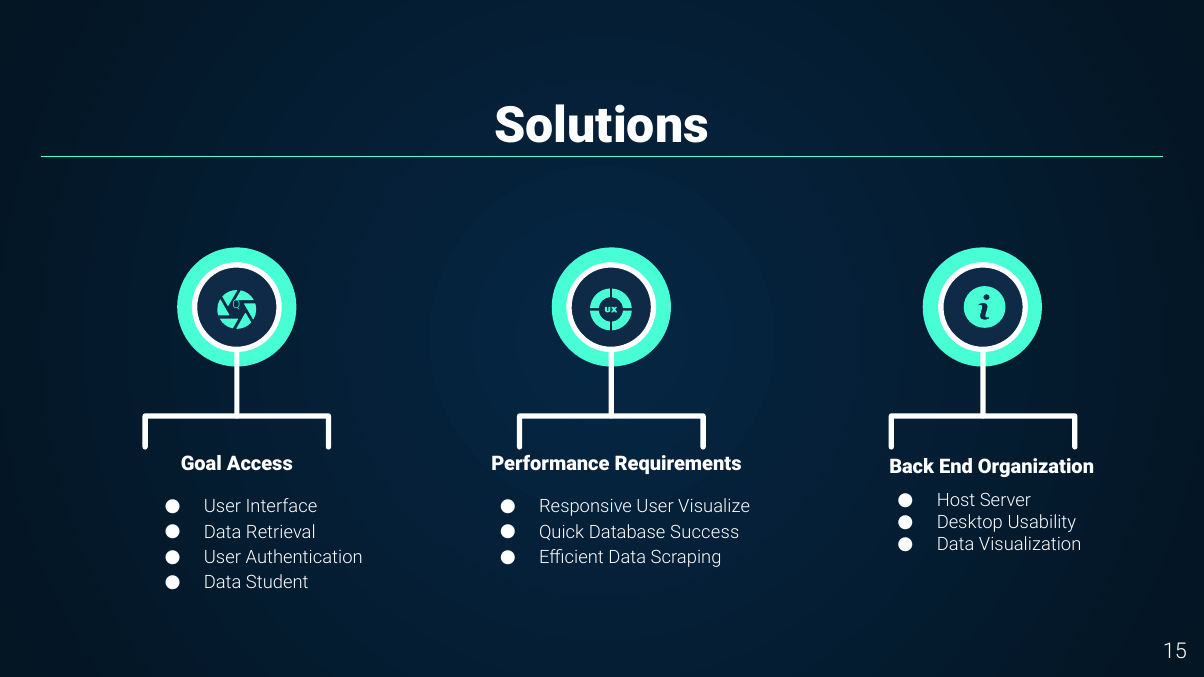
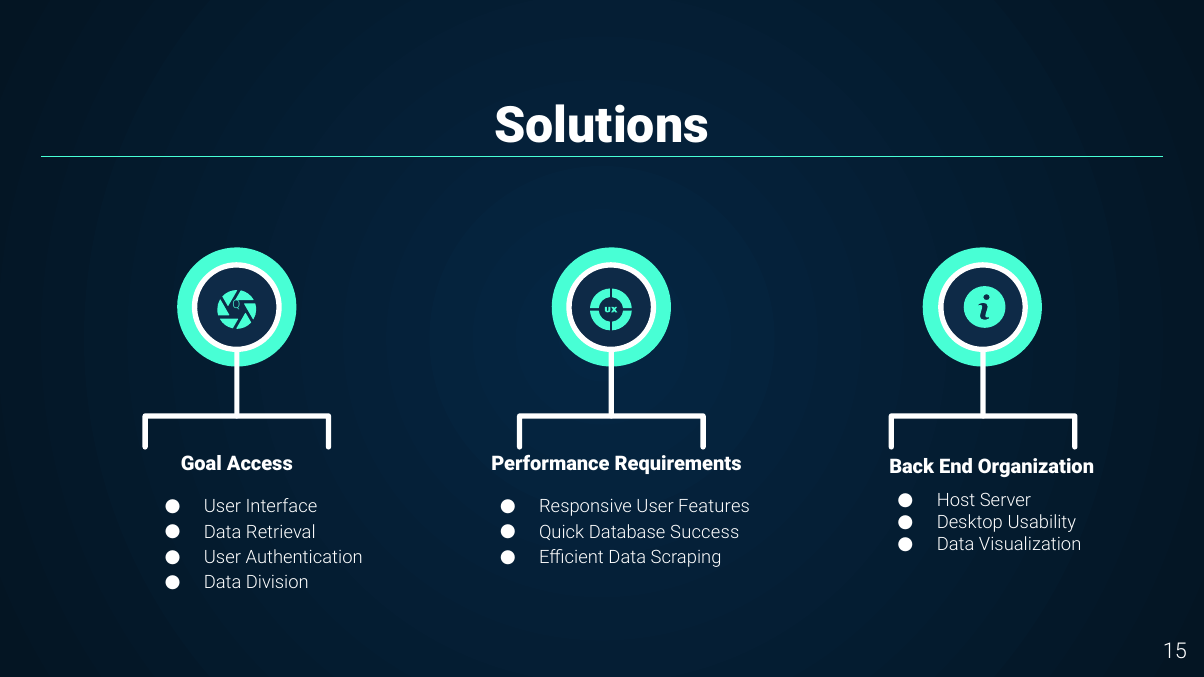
Visualize: Visualize -> Features (714, 507)
Student: Student -> Division (277, 583)
